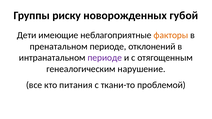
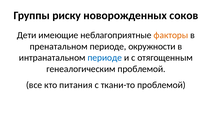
губой: губой -> соков (184, 16)
отклонений: отклонений -> окружности (152, 47)
периоде colour: purple -> blue (105, 58)
генеалогическим нарушение: нарушение -> проблемой (142, 69)
